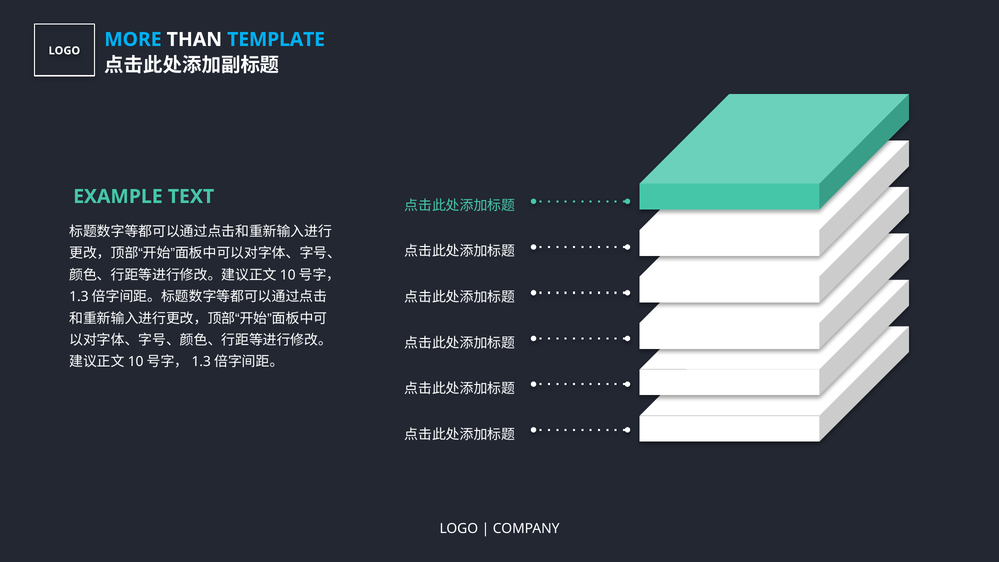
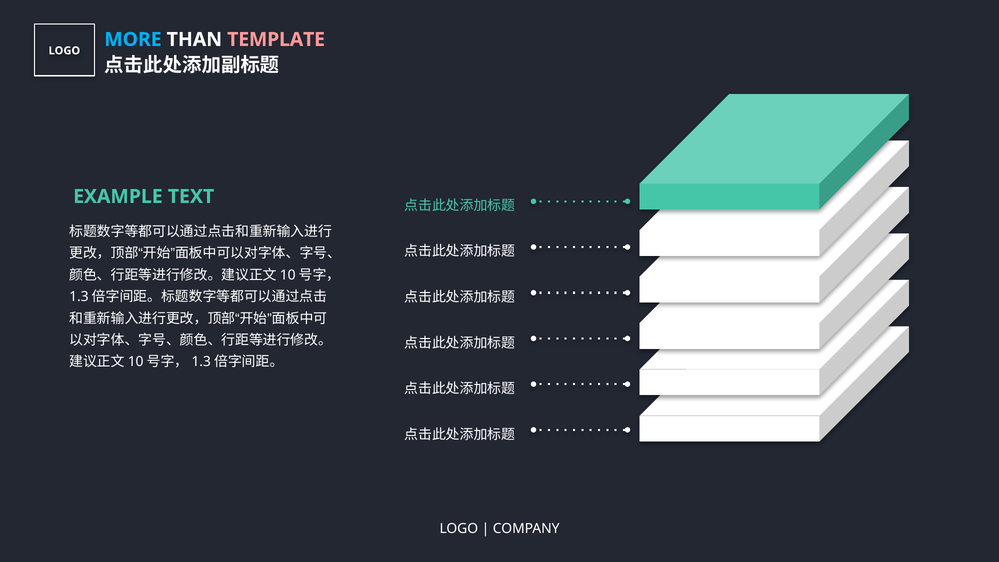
TEMPLATE colour: light blue -> pink (276, 40)
